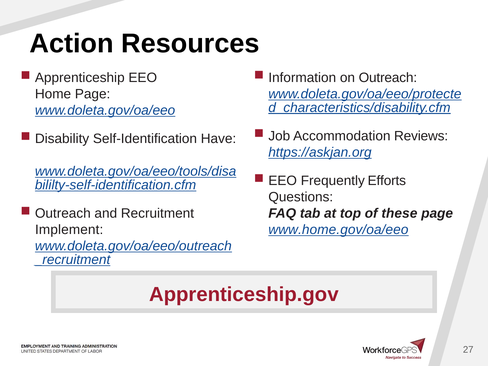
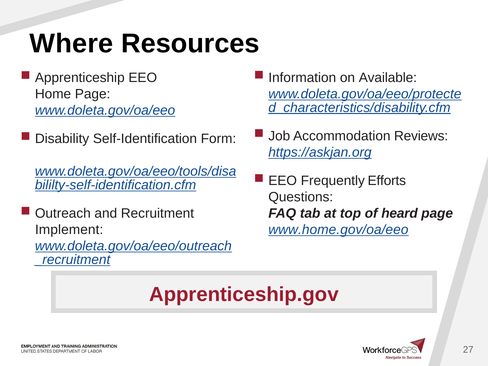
Action: Action -> Where (71, 44)
on Outreach: Outreach -> Available (388, 78)
Have: Have -> Form (218, 139)
these: these -> heard (400, 213)
